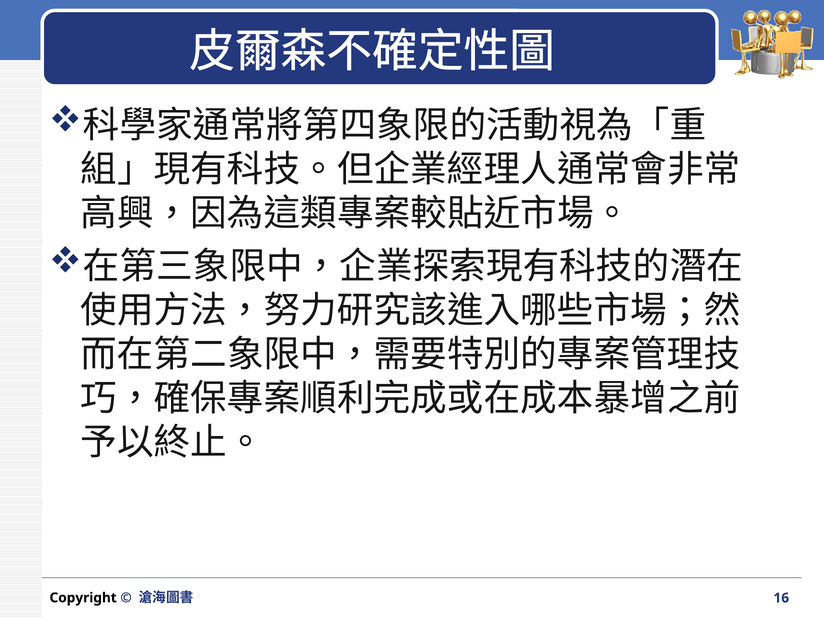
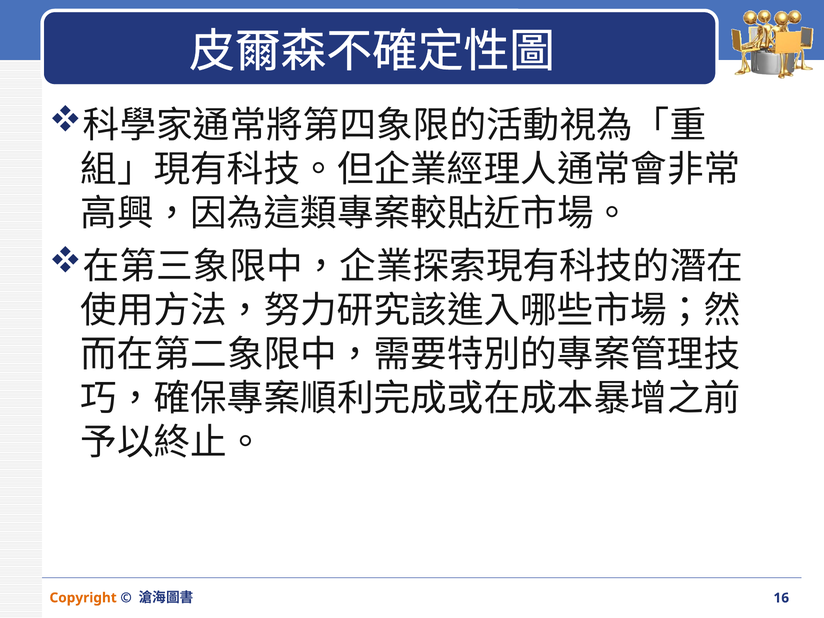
Copyright colour: black -> orange (83, 598)
